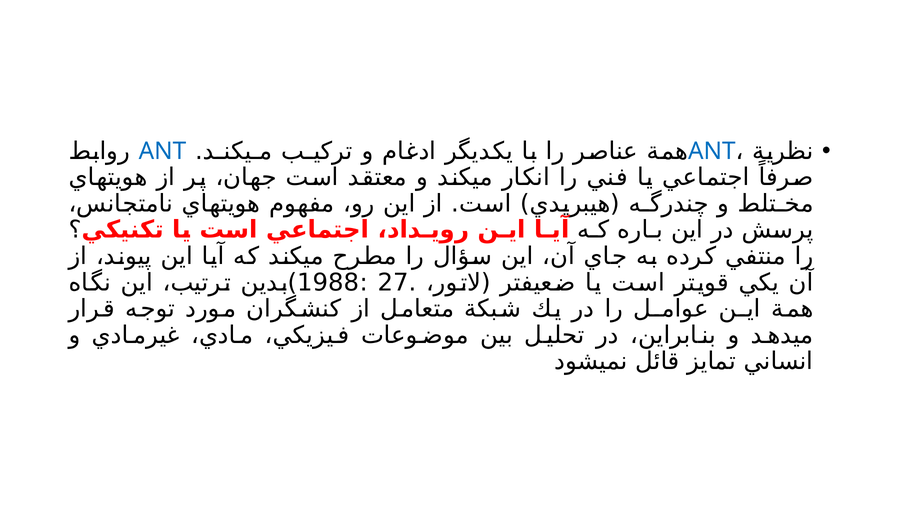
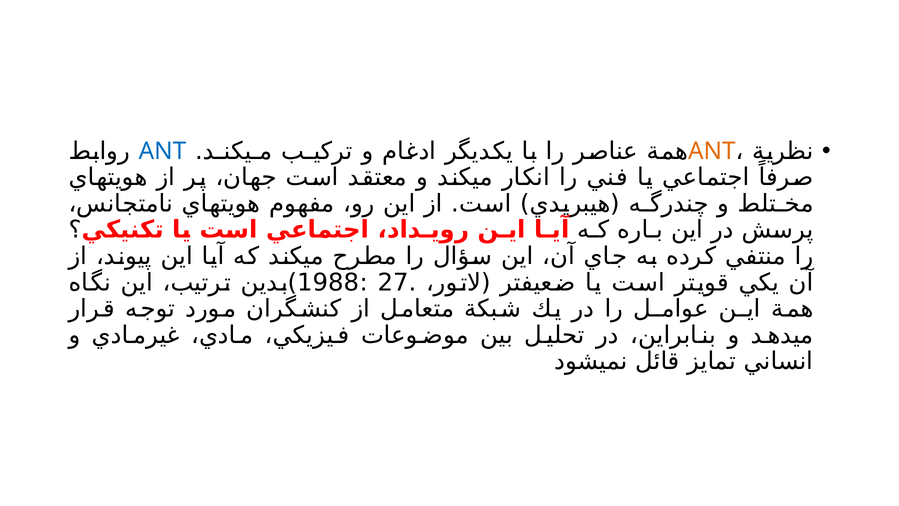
ANT colour: blue -> orange (712, 151)
